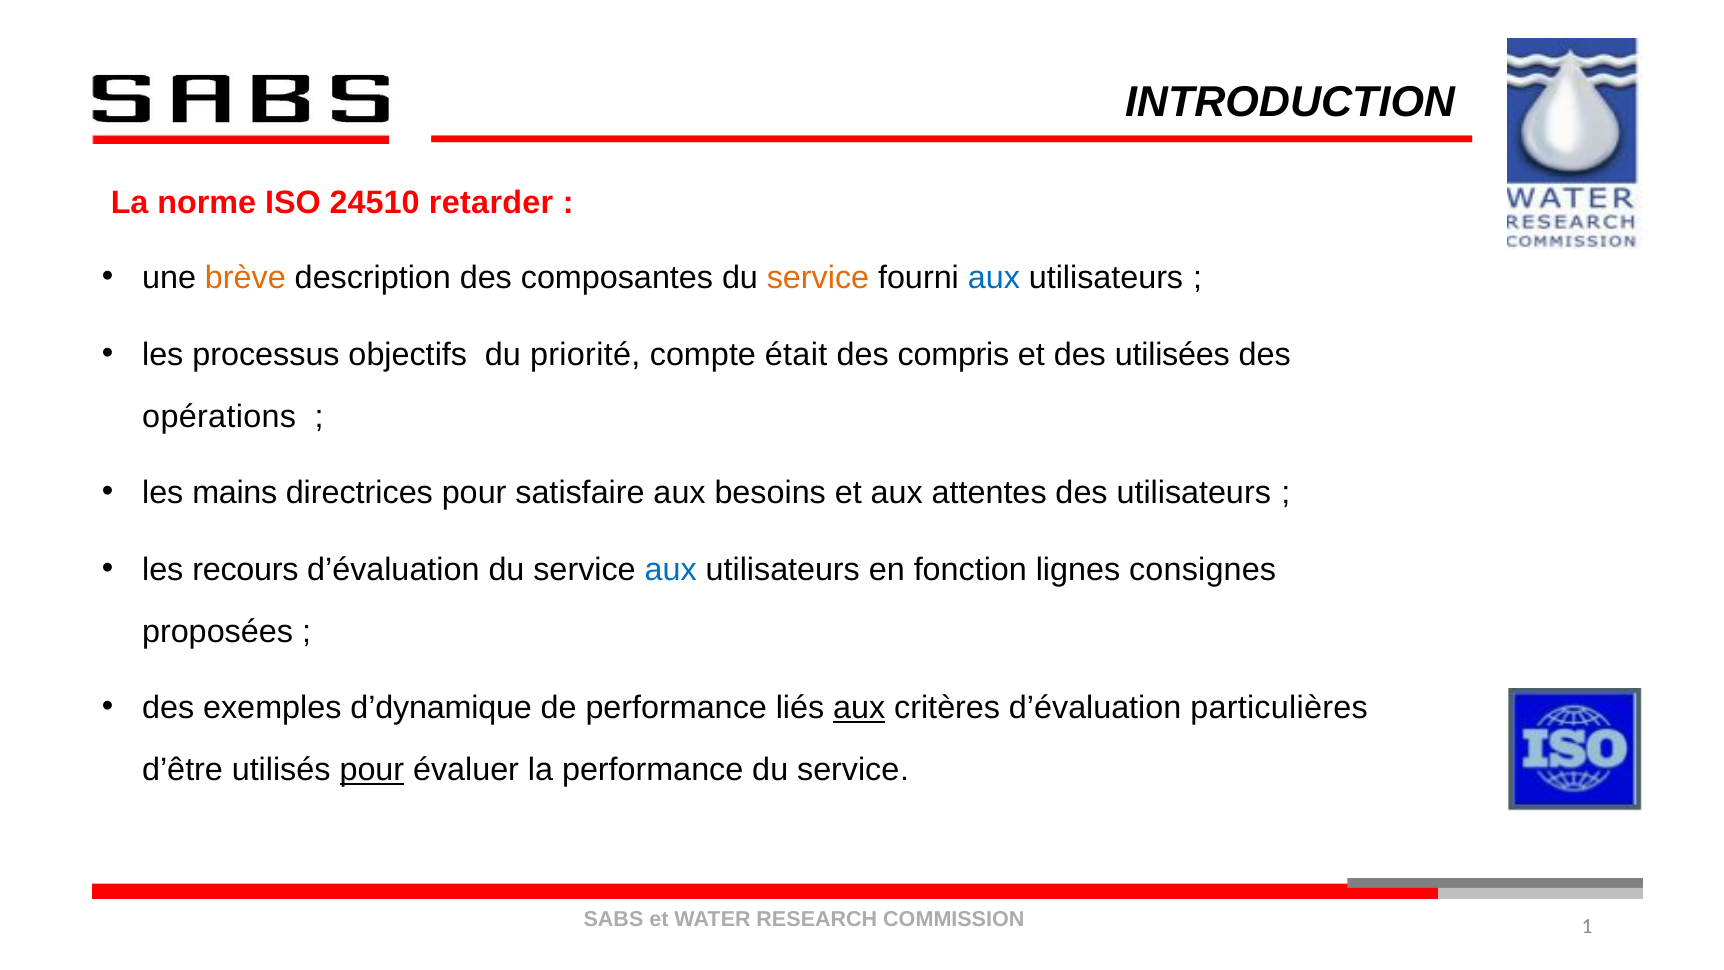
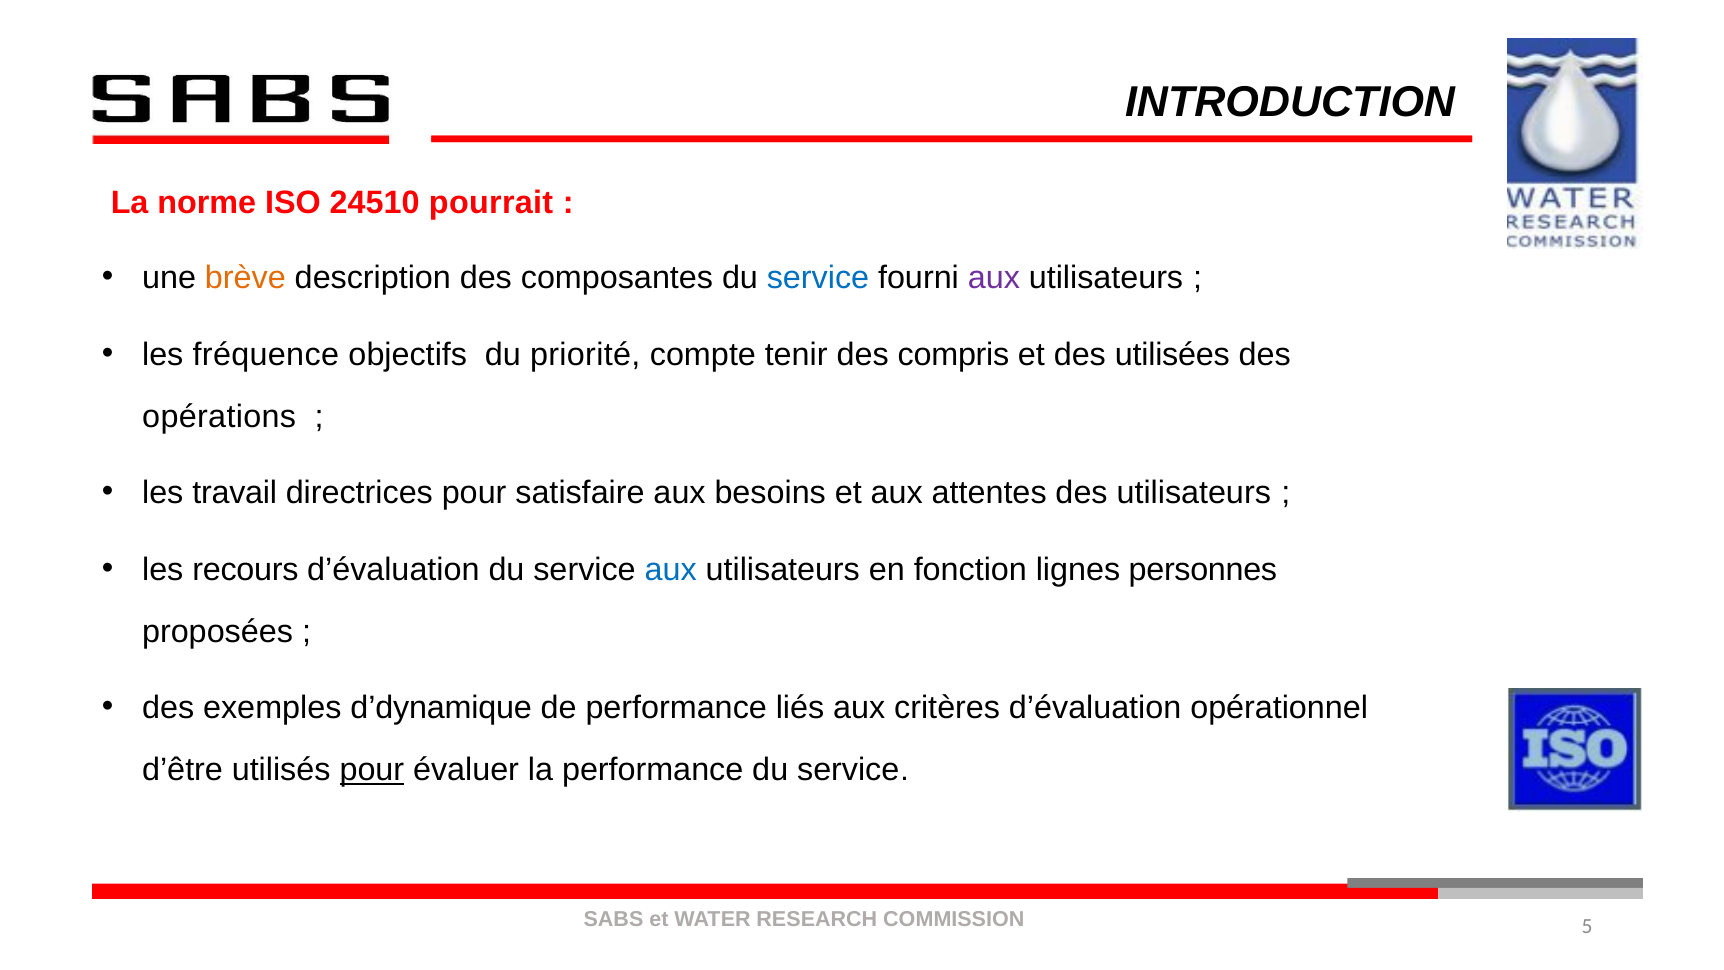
retarder: retarder -> pourrait (491, 202)
service colour: orange -> blue (818, 278)
aux colour: blue -> purple (994, 278)
processus: processus -> fréquence (266, 354)
était: était -> tenir (796, 354)
mains: mains -> travail (235, 493)
consignes: consignes -> personnes (1203, 569)
aux underline: present -> none (859, 708)
particulières: particulières -> opérationnel (1279, 708)
1: 1 -> 5 (1587, 926)
